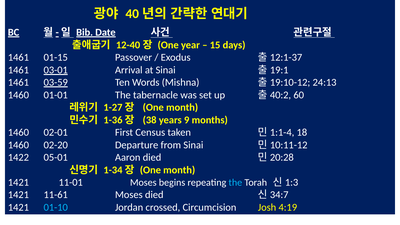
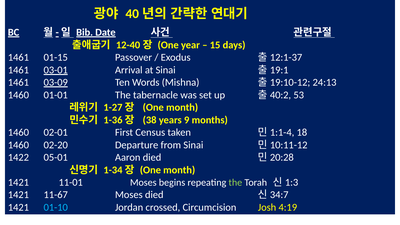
03-59: 03-59 -> 03-09 (56, 82)
60: 60 -> 53 (299, 95)
the colour: light blue -> light green (235, 183)
11-61: 11-61 -> 11-67 (56, 195)
